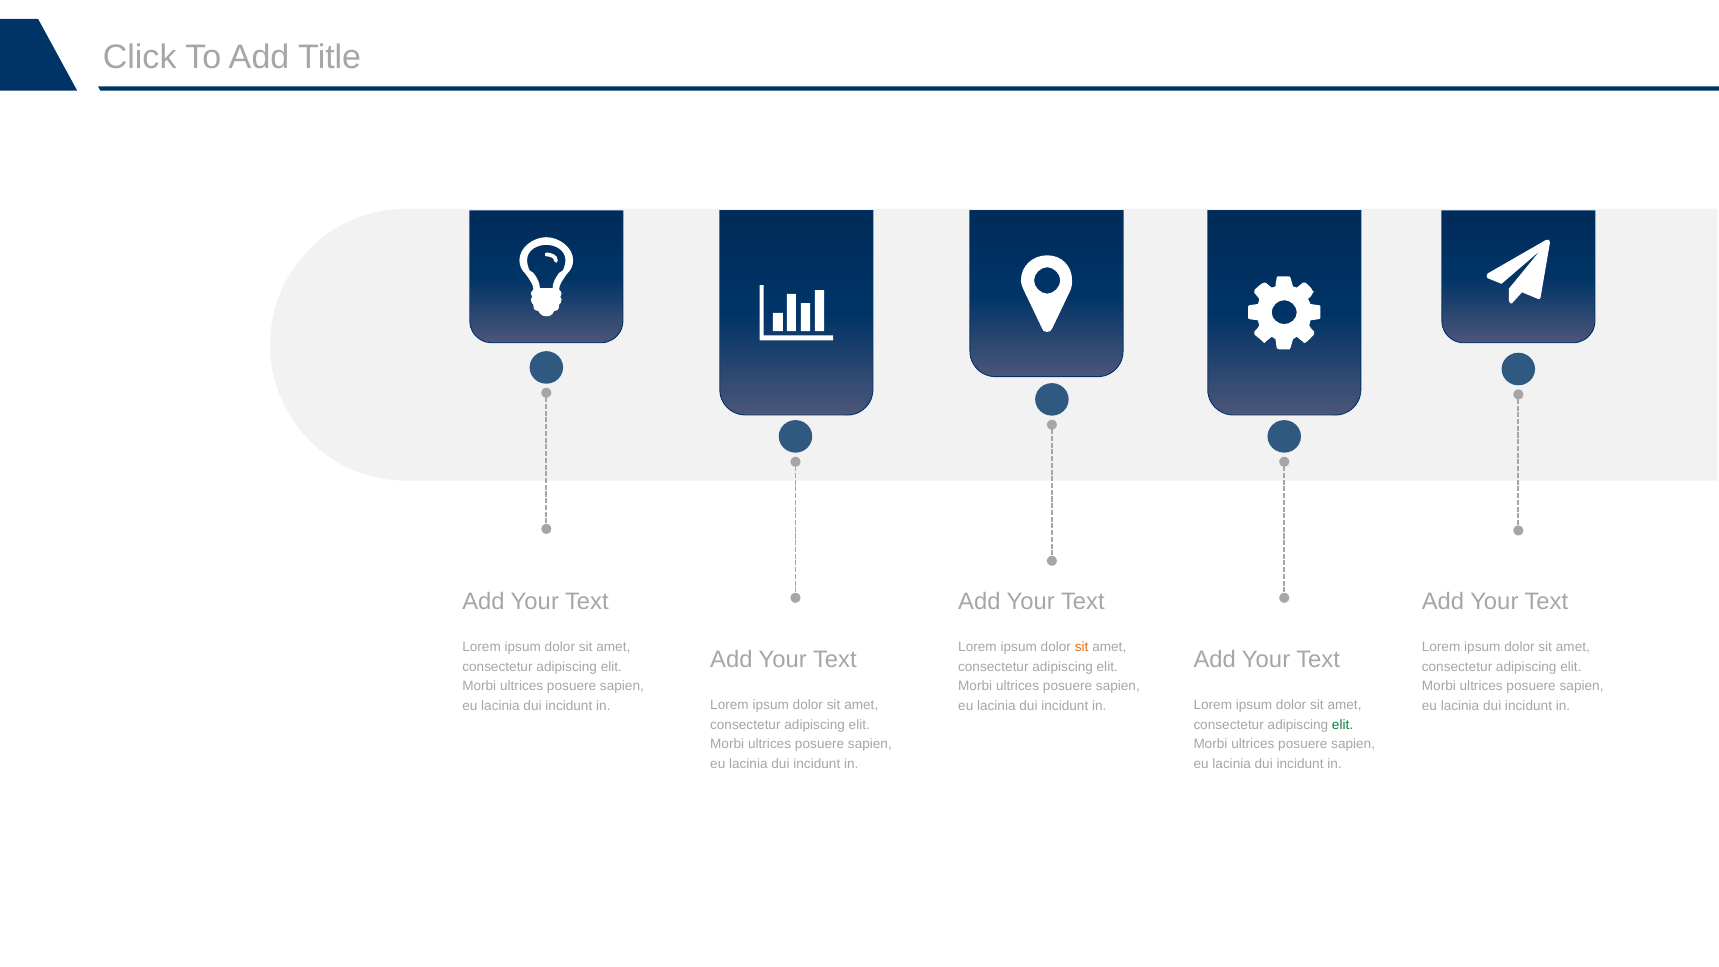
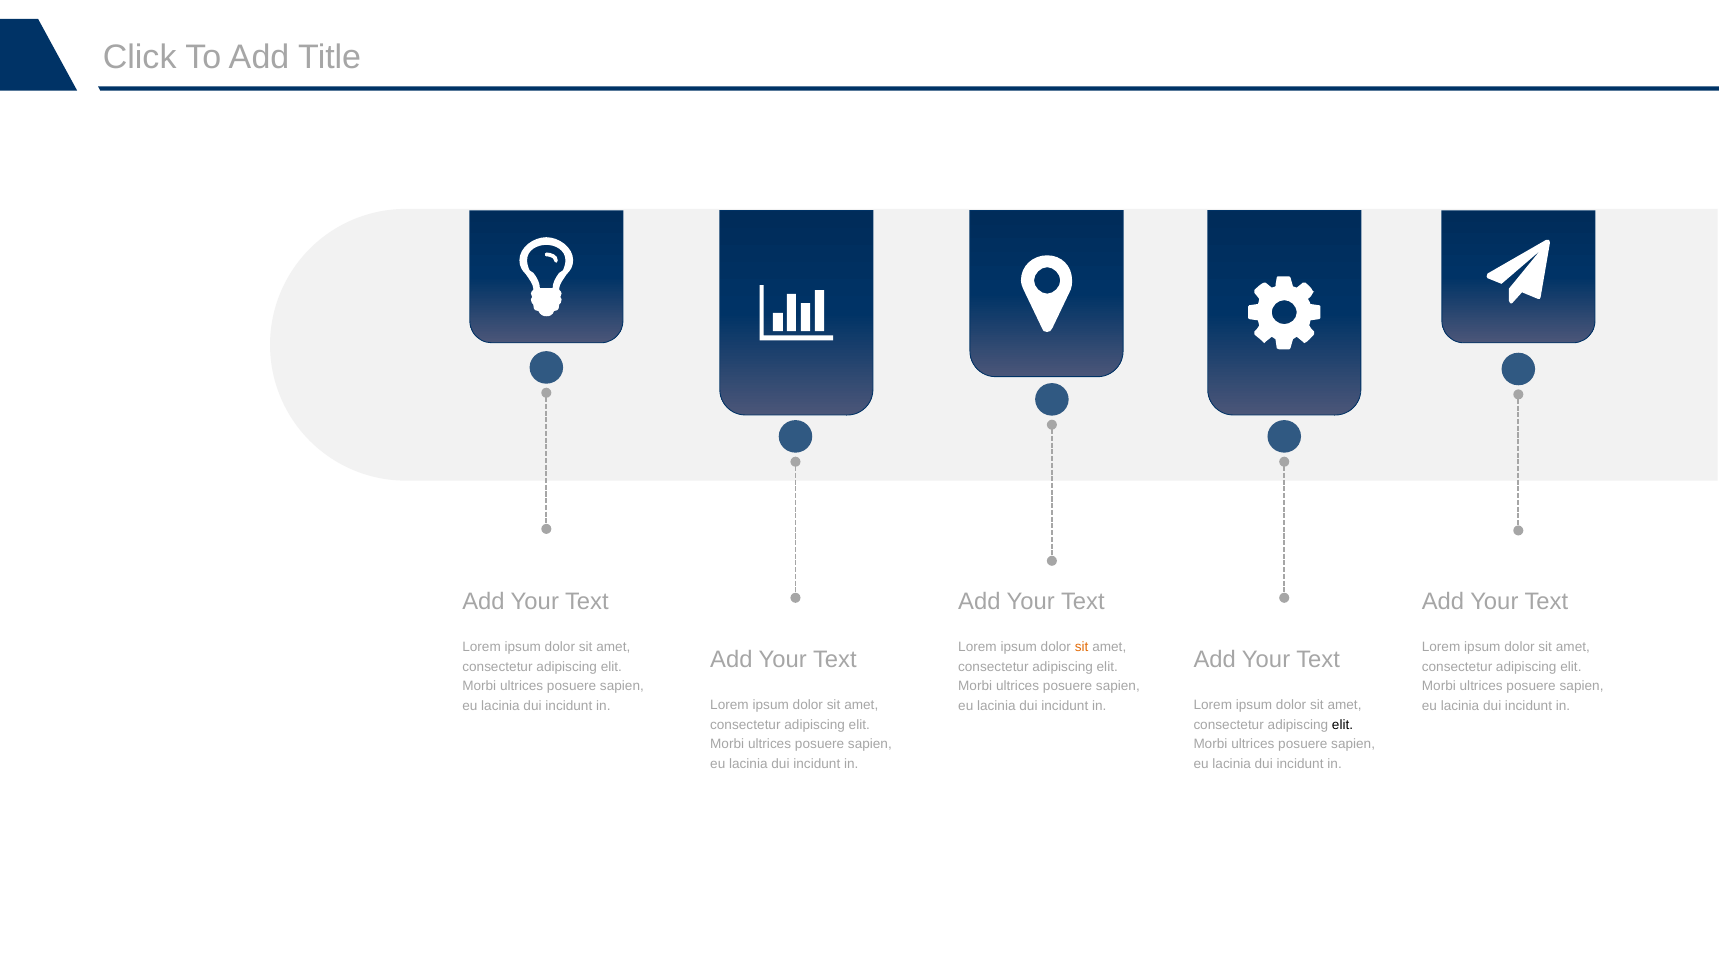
elit colour: green -> black (1343, 725)
